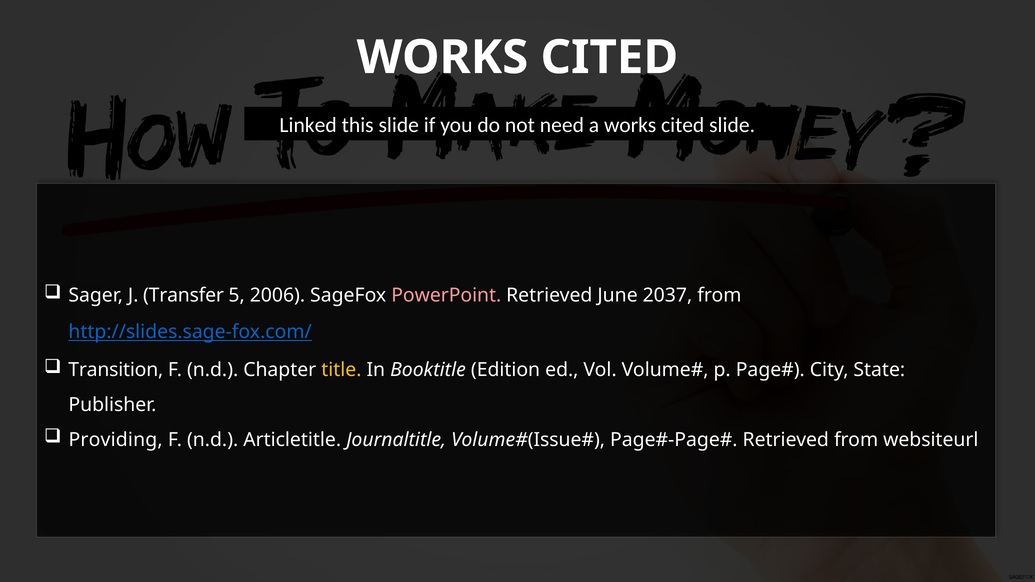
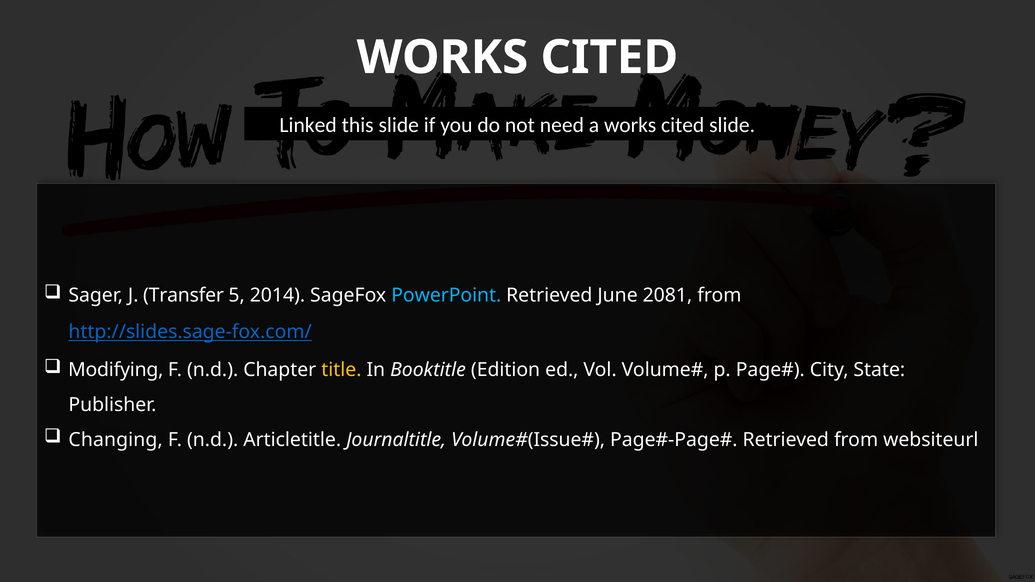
2006: 2006 -> 2014 (277, 295)
PowerPoint colour: pink -> light blue (446, 295)
2037: 2037 -> 2081 (667, 295)
Transition: Transition -> Modifying (116, 370)
Providing: Providing -> Changing (116, 440)
